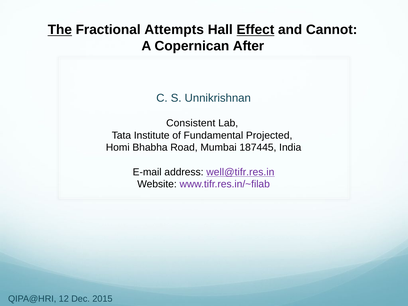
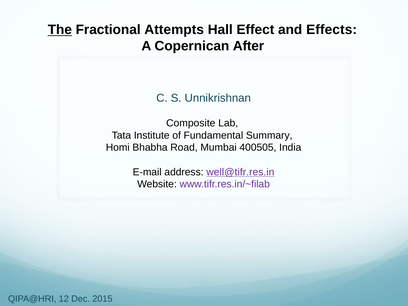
Effect underline: present -> none (255, 30)
Cannot: Cannot -> Effects (332, 30)
Consistent: Consistent -> Composite (191, 123)
Projected: Projected -> Summary (269, 135)
187445: 187445 -> 400505 (258, 148)
